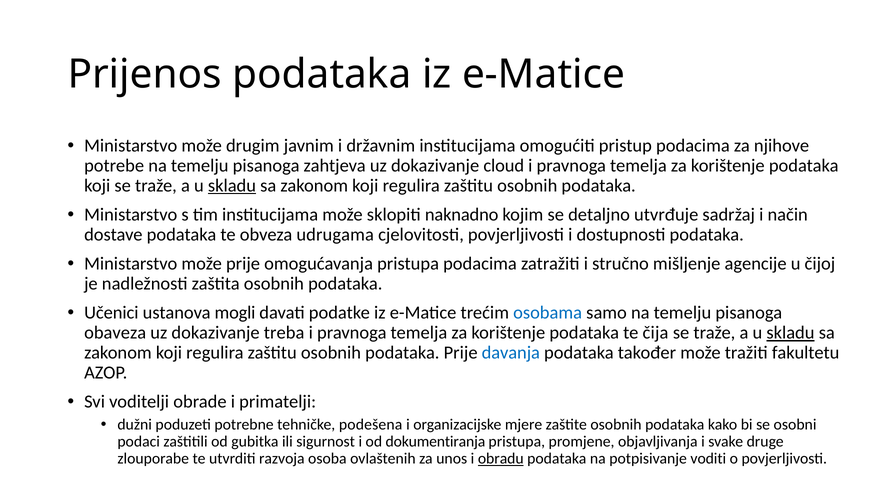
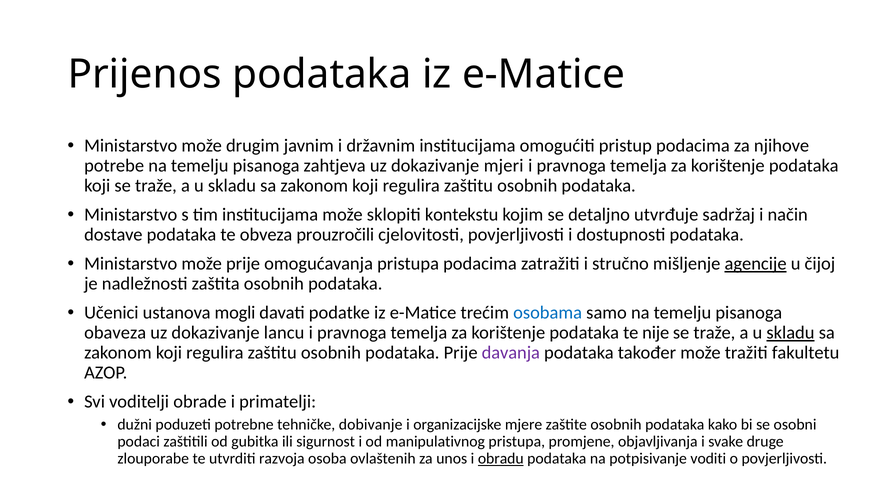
cloud: cloud -> mjeri (504, 166)
skladu underline: present -> none (232, 186)
naknadno: naknadno -> kontekstu (462, 215)
udrugama: udrugama -> prouzročili (335, 235)
agencije underline: none -> present (756, 264)
treba: treba -> lancu (284, 333)
čija: čija -> nije (656, 333)
davanja colour: blue -> purple (511, 353)
podešena: podešena -> dobivanje (371, 425)
dokumentiranja: dokumentiranja -> manipulativnog (435, 442)
